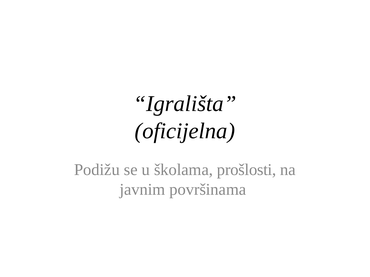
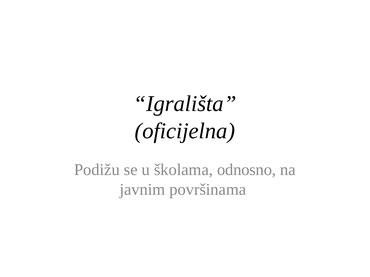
prošlosti: prošlosti -> odnosno (247, 170)
